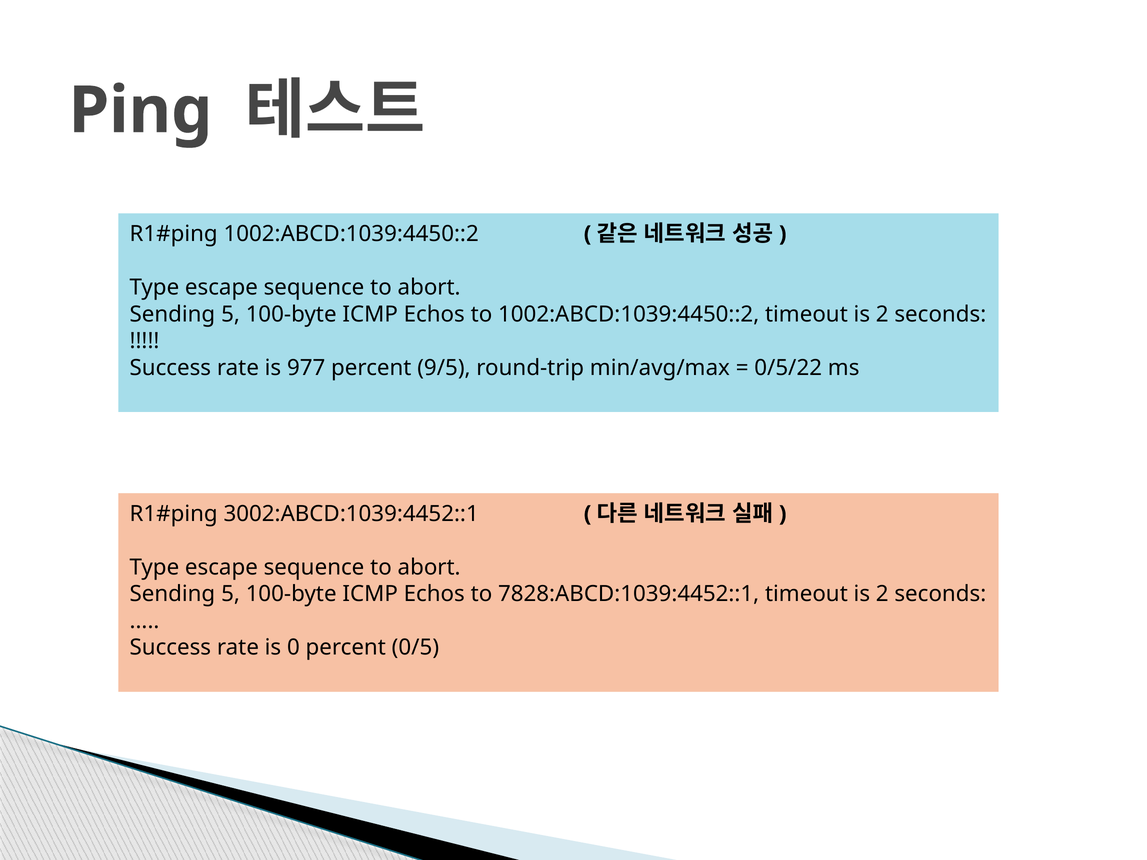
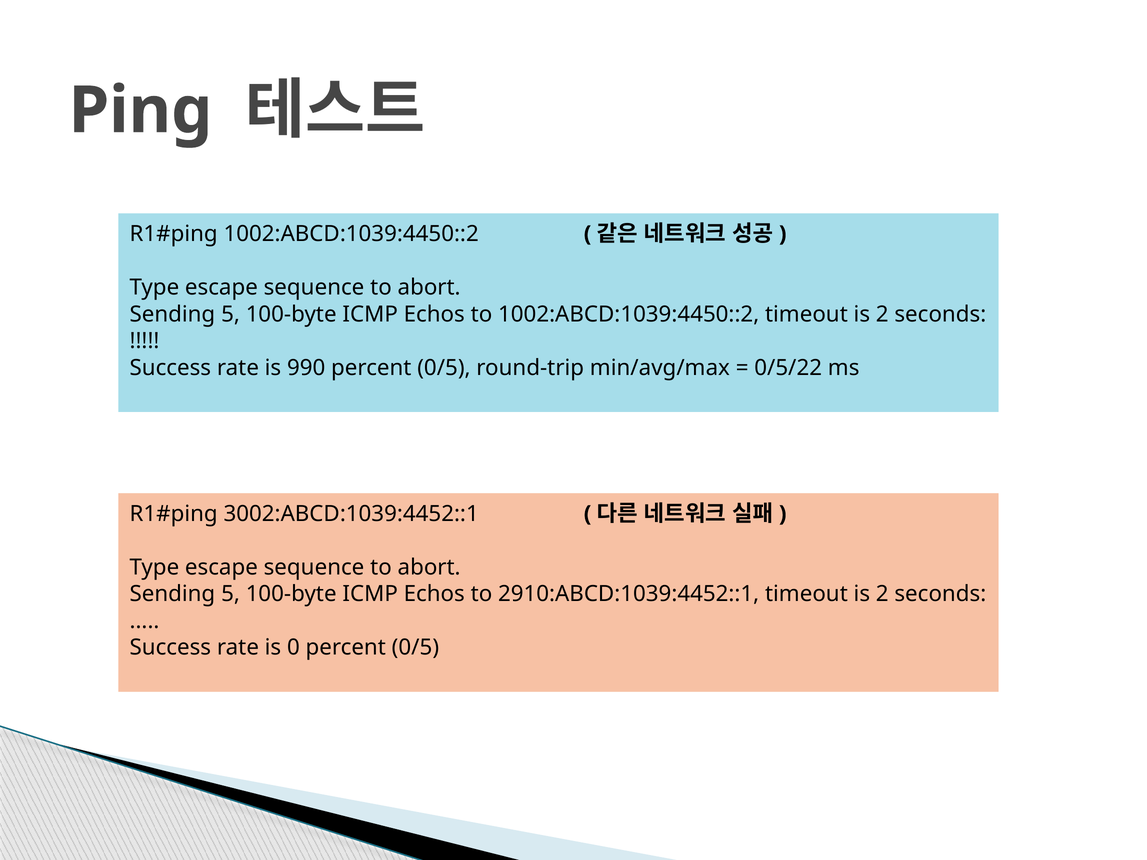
977: 977 -> 990 (306, 368)
9/5: 9/5 -> 0/5 (444, 368)
7828:ABCD:1039:4452::1: 7828:ABCD:1039:4452::1 -> 2910:ABCD:1039:4452::1 (629, 594)
